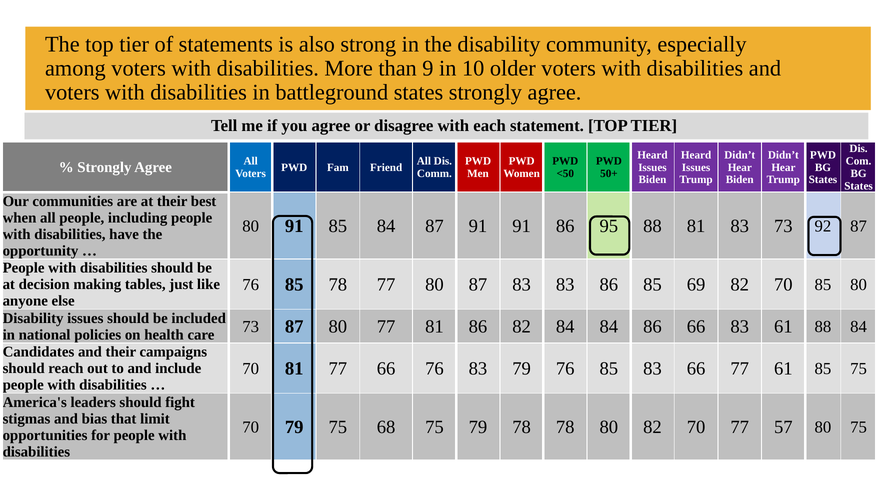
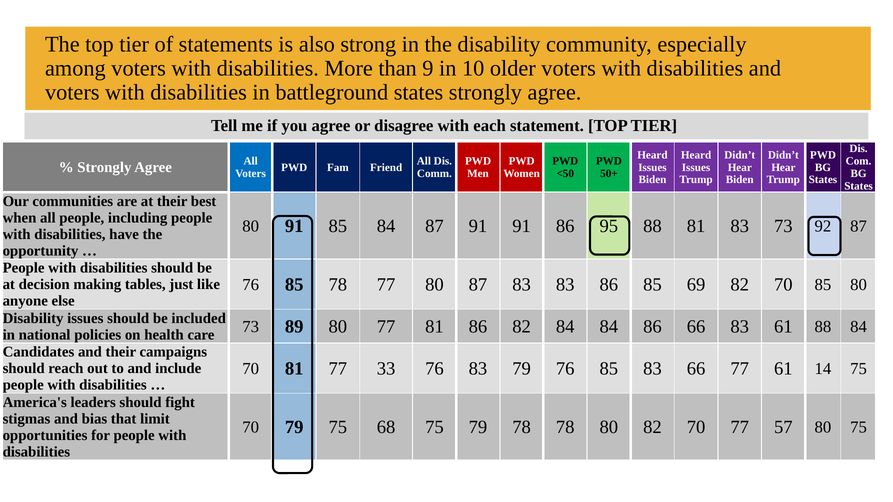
73 87: 87 -> 89 (294, 327)
77 66: 66 -> 33 (386, 369)
61 85: 85 -> 14 (823, 369)
